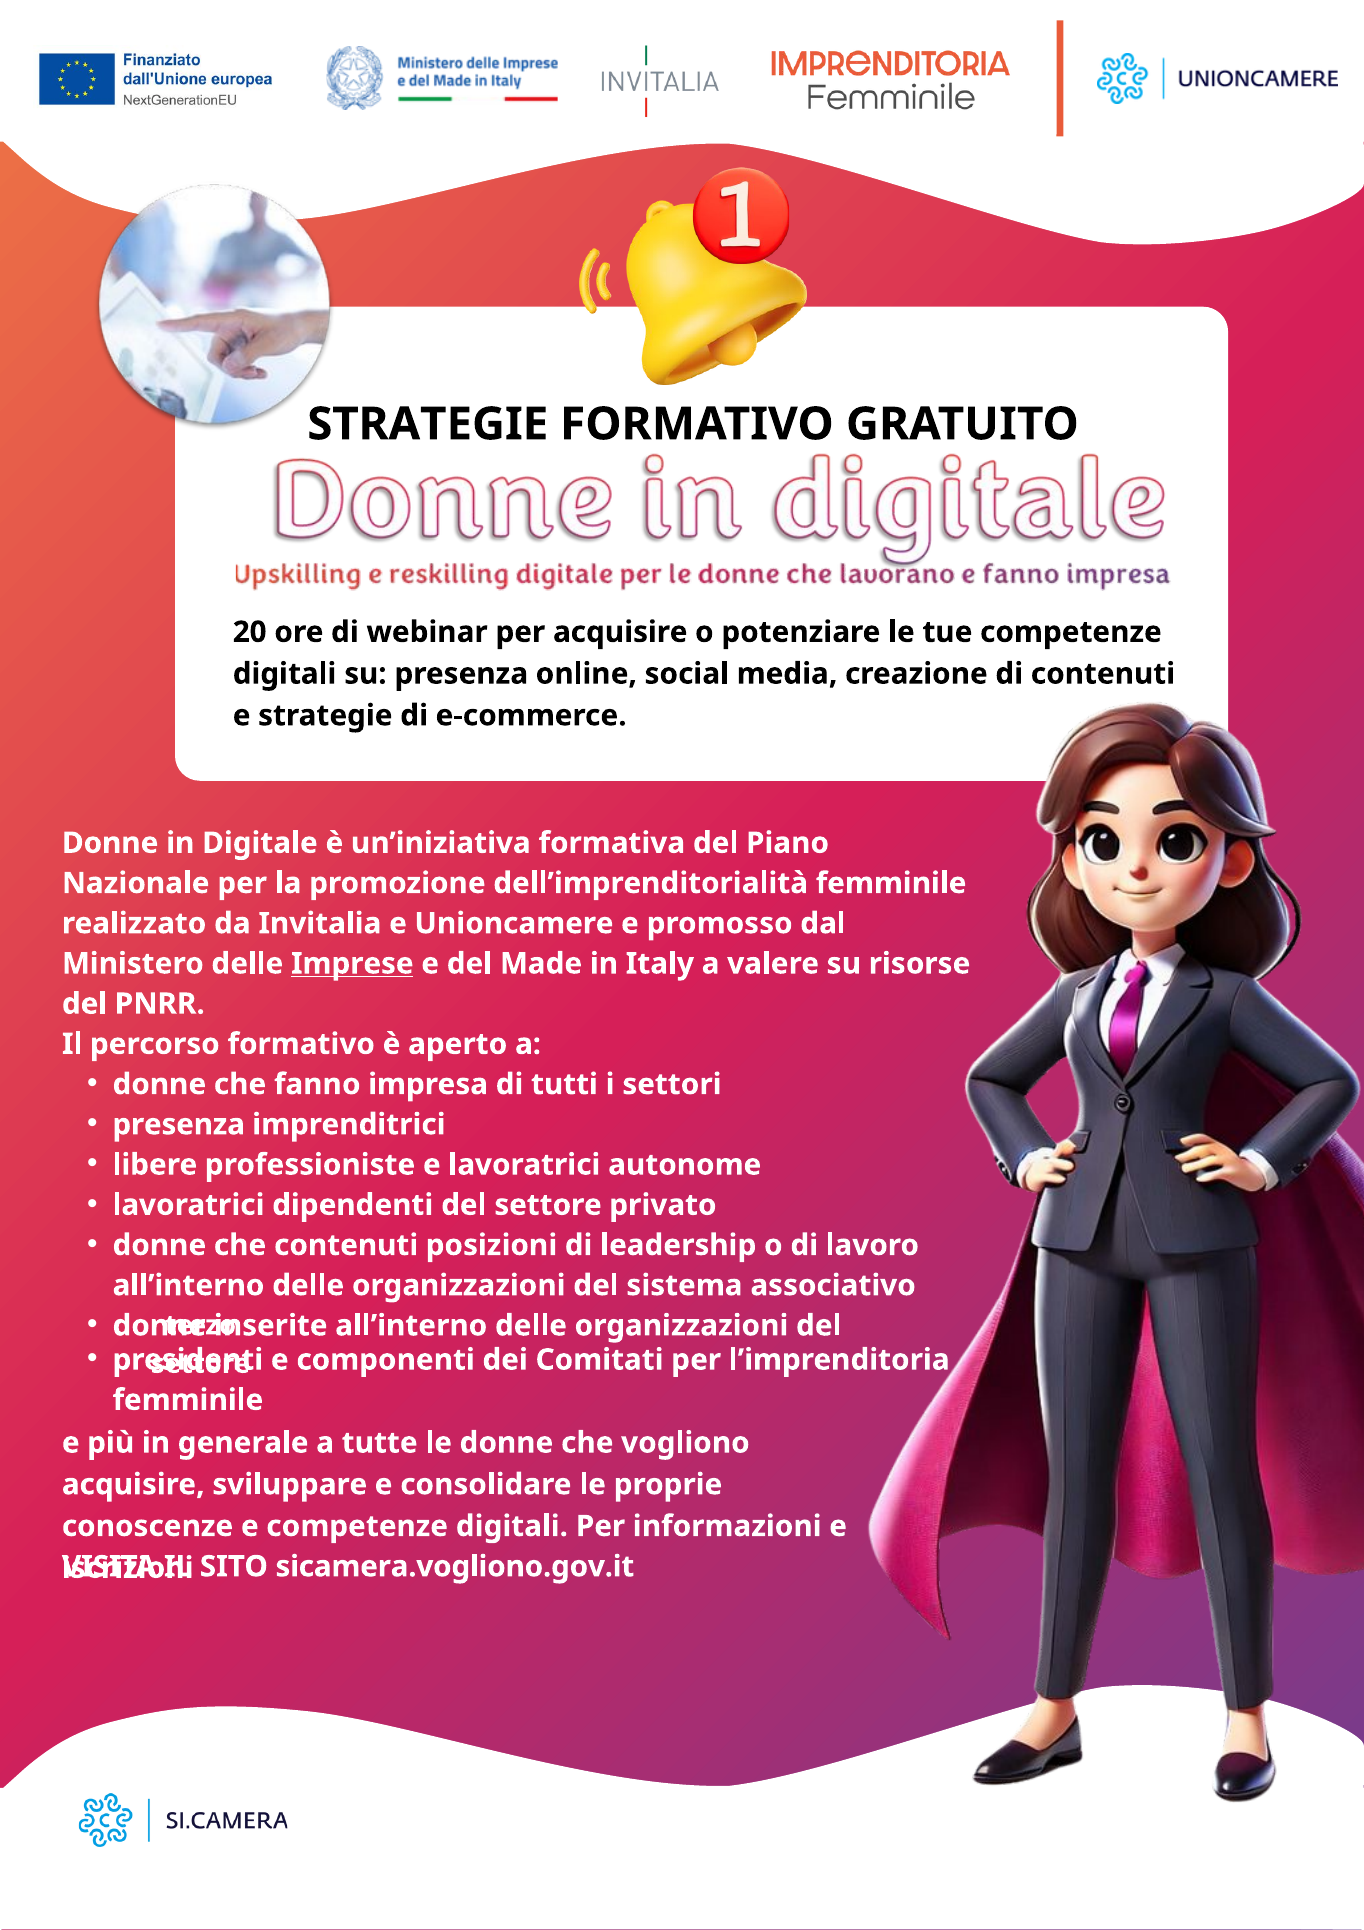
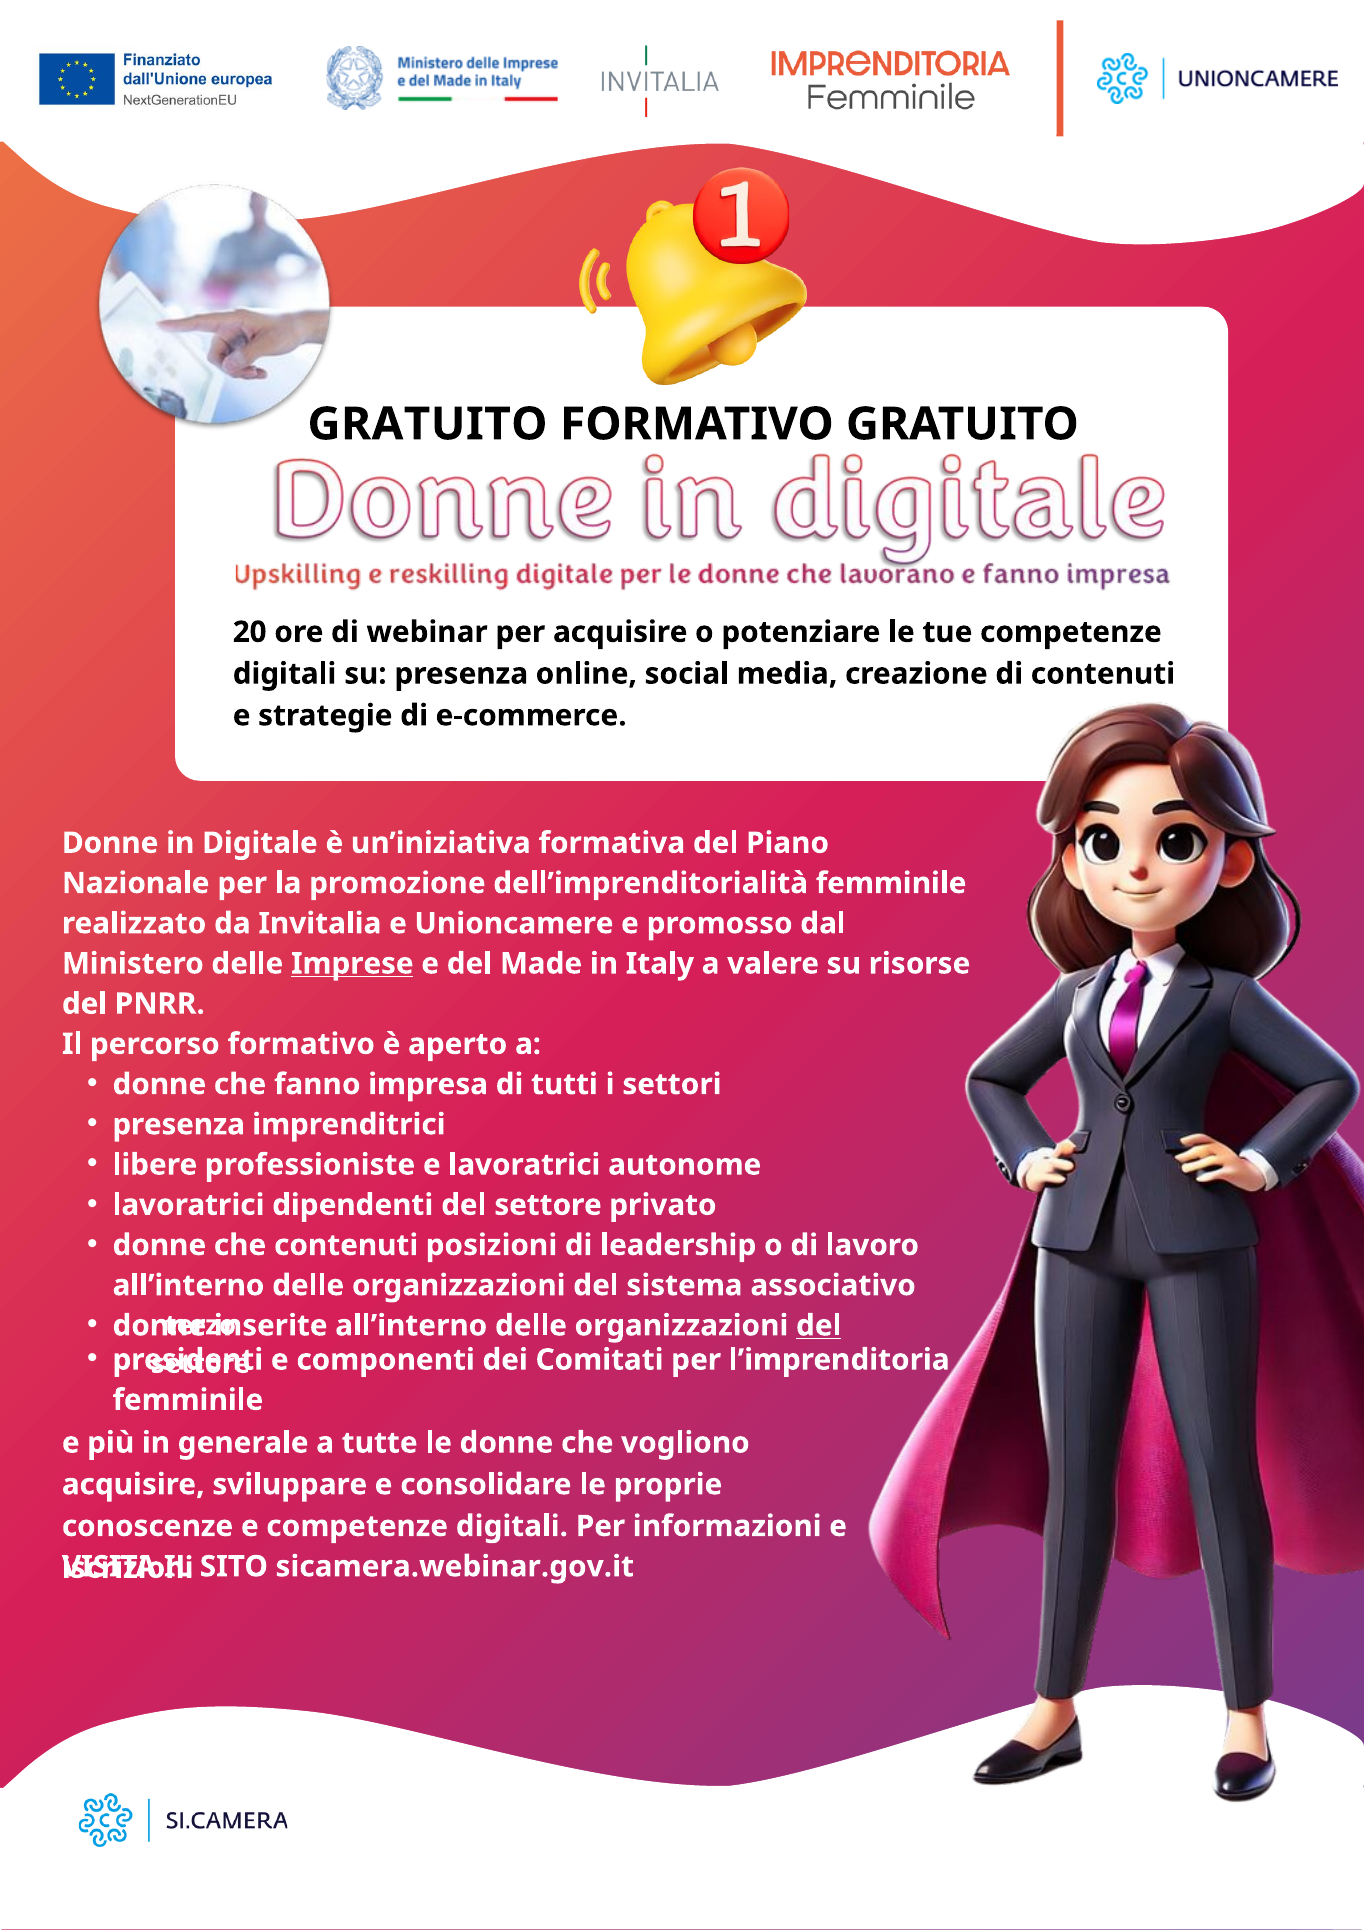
STRATEGIE: STRATEGIE -> GRATUITO (427, 424)
del underline: none -> present (819, 1326)
sicamera.vogliono.gov.it: sicamera.vogliono.gov.it -> sicamera.webinar.gov.it (455, 1567)
